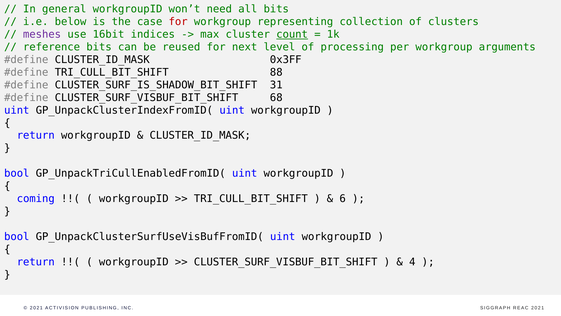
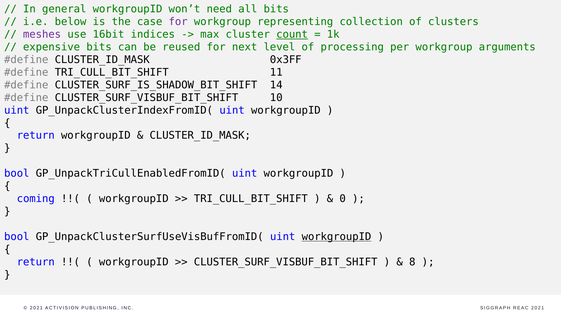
for colour: red -> purple (178, 22)
reference: reference -> expensive (52, 47)
88: 88 -> 11 (276, 72)
31: 31 -> 14 (276, 85)
68: 68 -> 10 (276, 97)
6: 6 -> 0 (343, 198)
workgroupID underline: none -> present (336, 236)
4: 4 -> 8 (412, 262)
